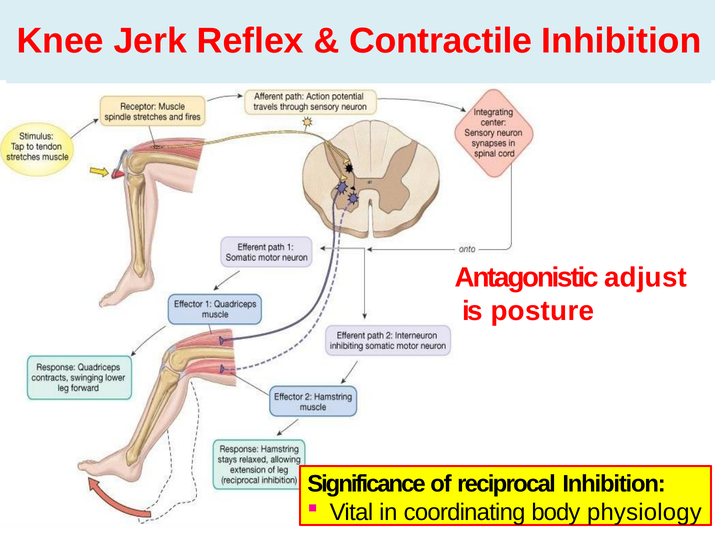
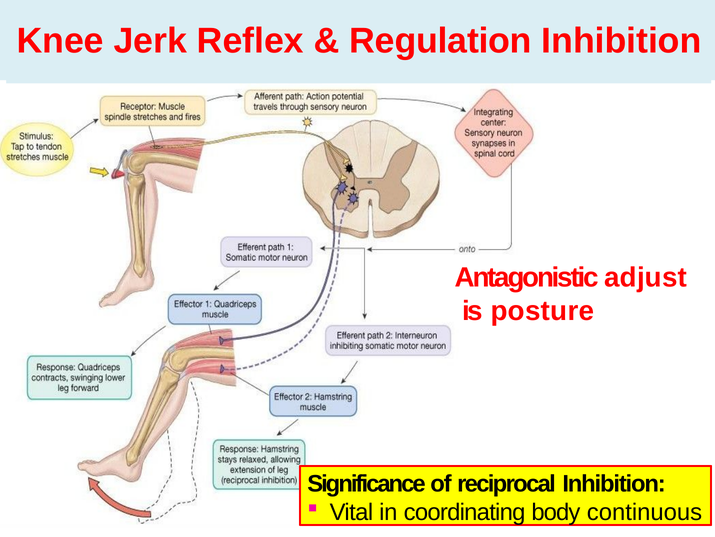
Contractile: Contractile -> Regulation (441, 41)
physiology: physiology -> continuous (645, 512)
